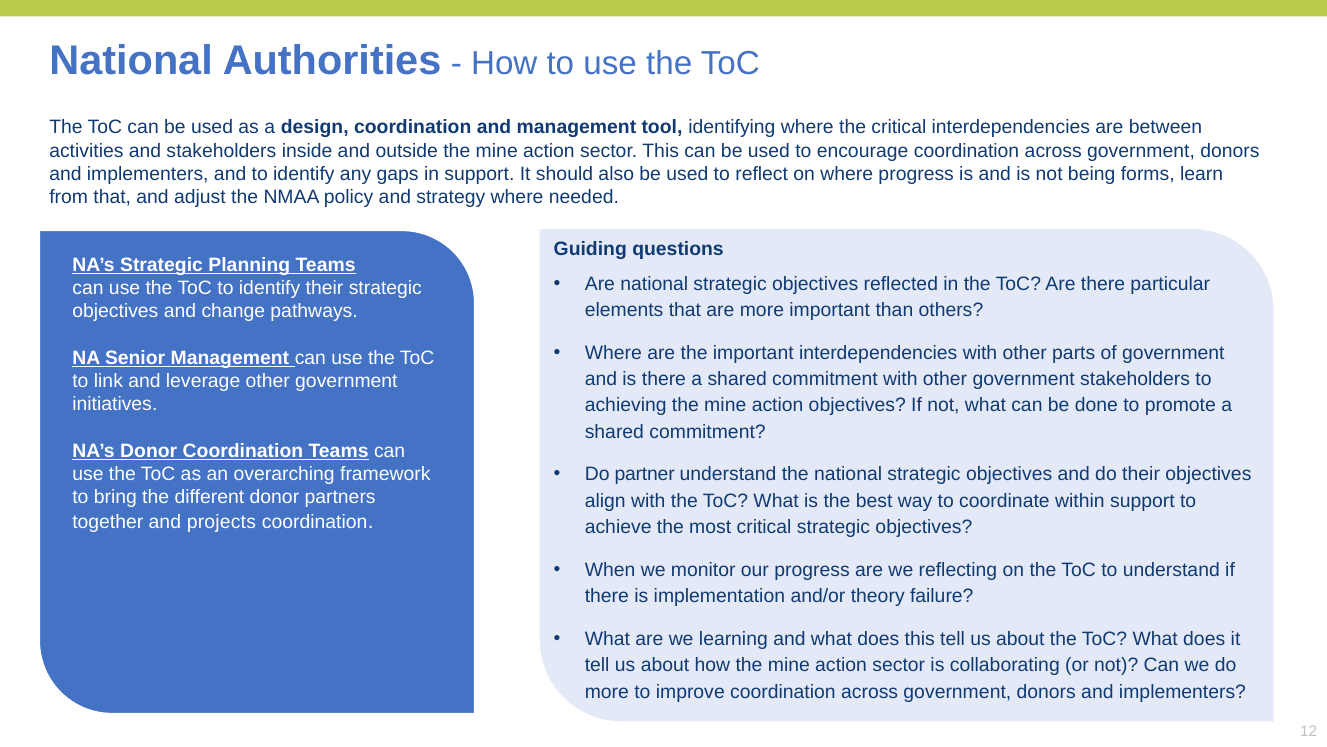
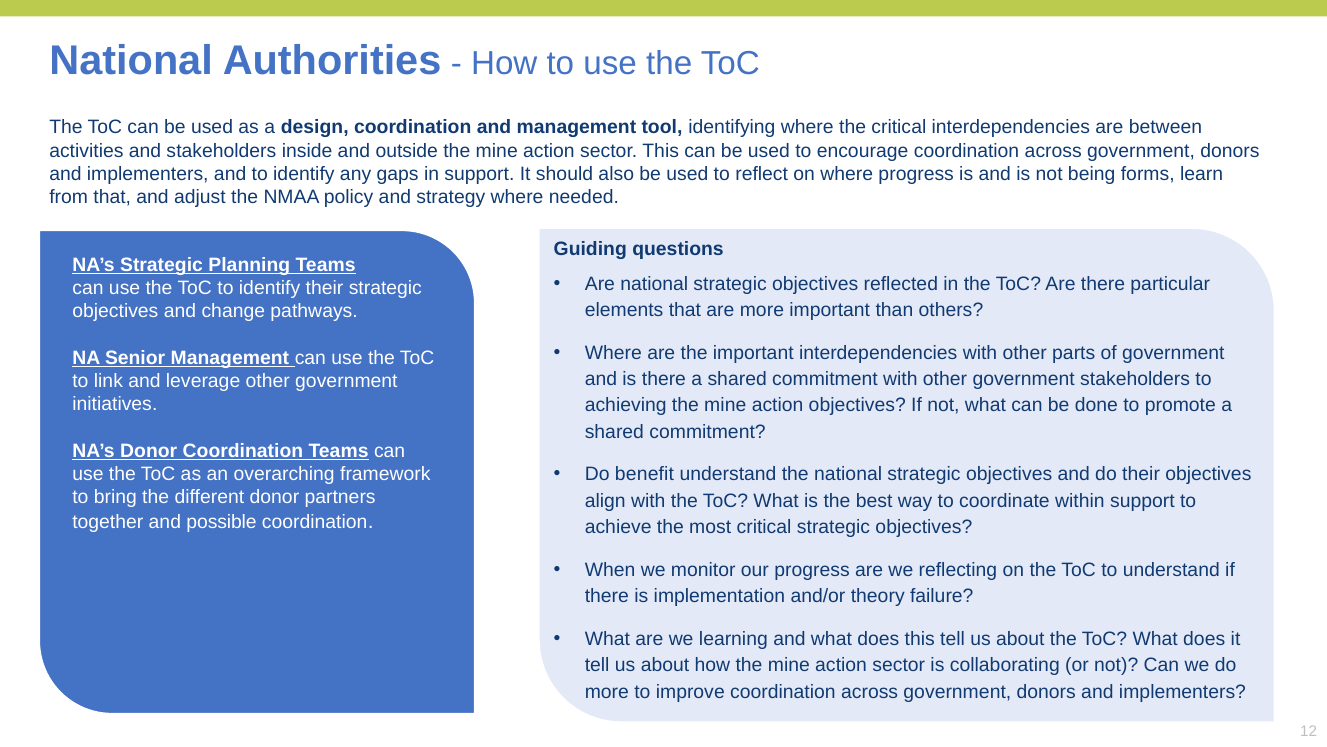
partner: partner -> benefit (645, 474)
projects: projects -> possible (222, 521)
